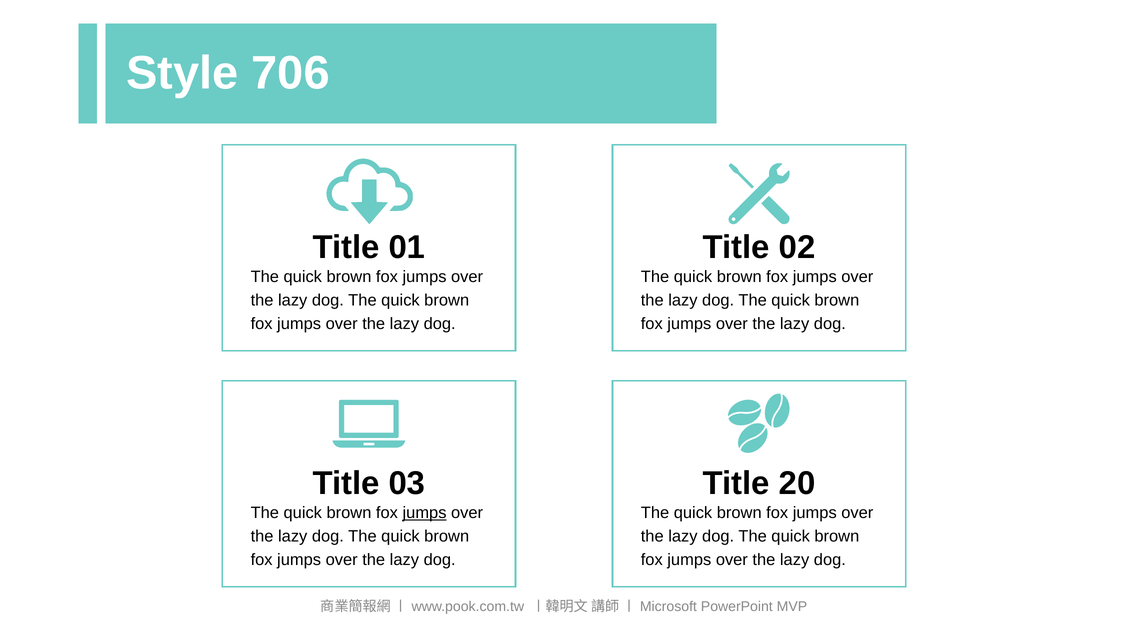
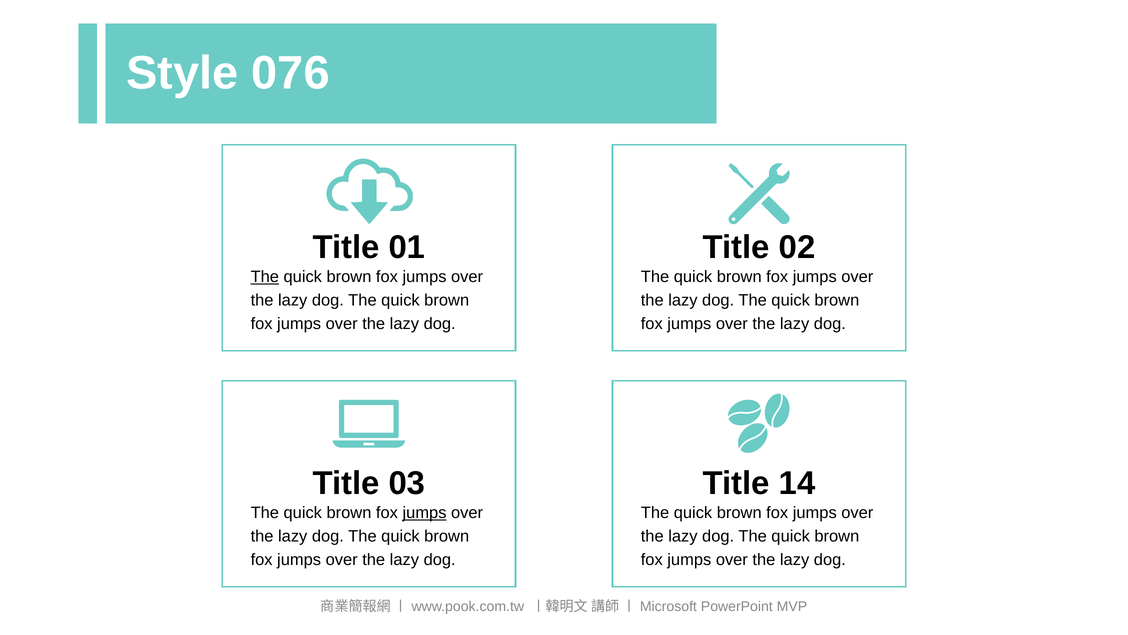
706: 706 -> 076 (290, 73)
The underline: none -> present (265, 277)
20: 20 -> 14 (797, 483)
